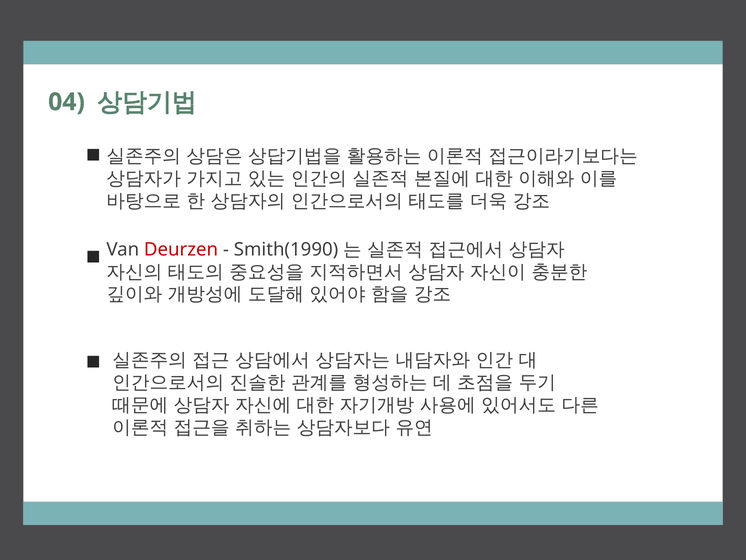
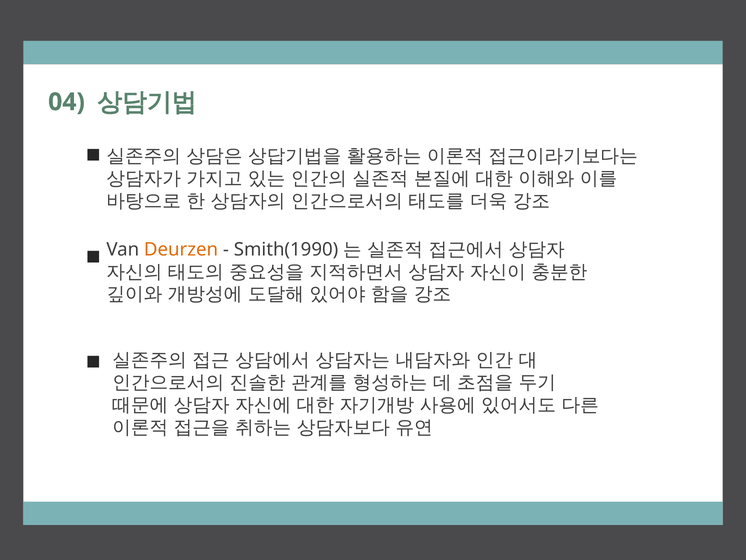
Deurzen colour: red -> orange (181, 249)
